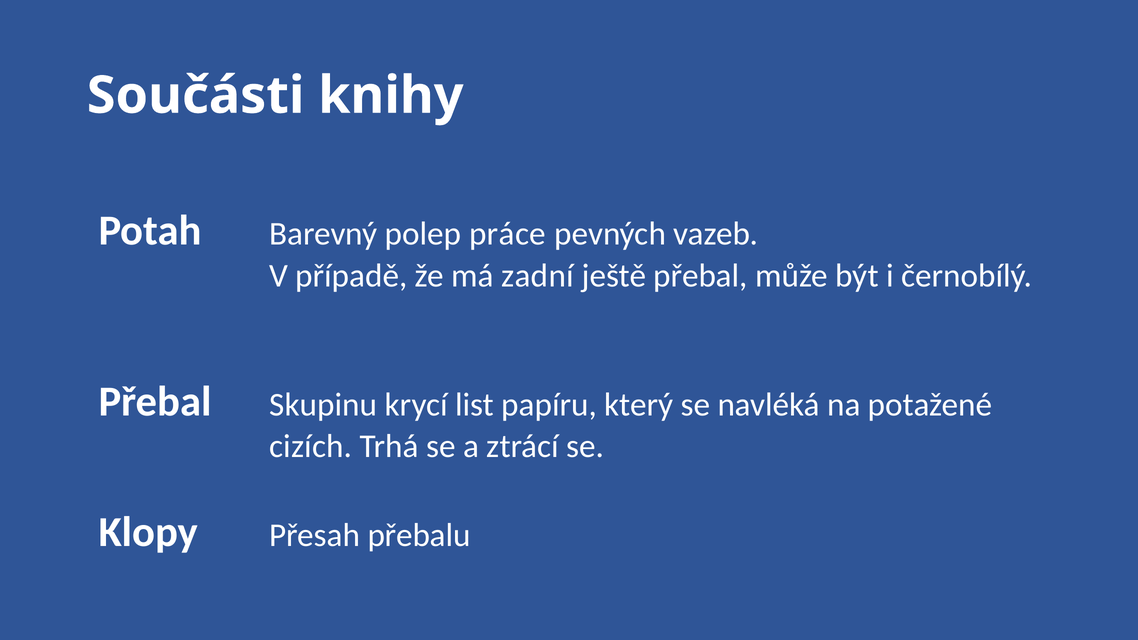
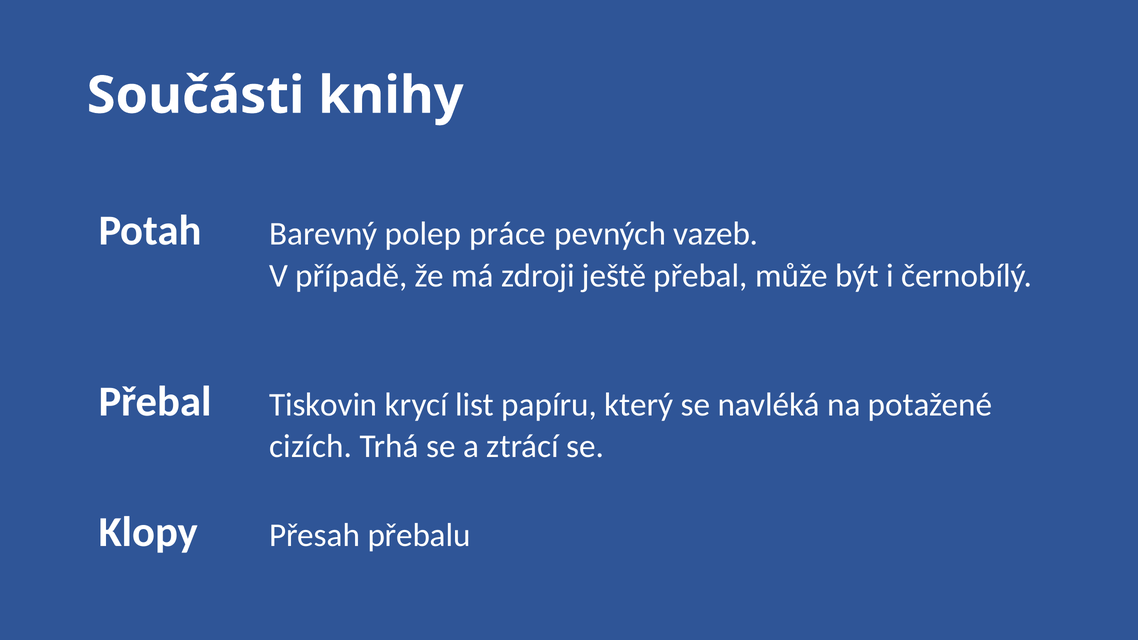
zadní: zadní -> zdroji (538, 276)
Skupinu: Skupinu -> Tiskovin (323, 405)
